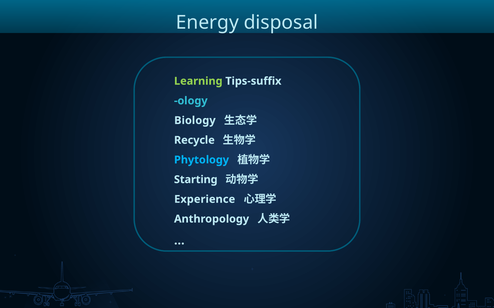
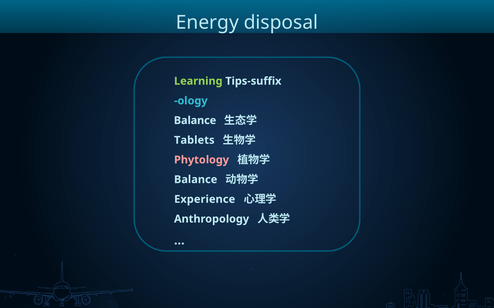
Biology: Biology -> Balance (195, 121)
Recycle: Recycle -> Tablets (194, 140)
Phytology colour: light blue -> pink (202, 160)
Starting: Starting -> Balance (196, 180)
